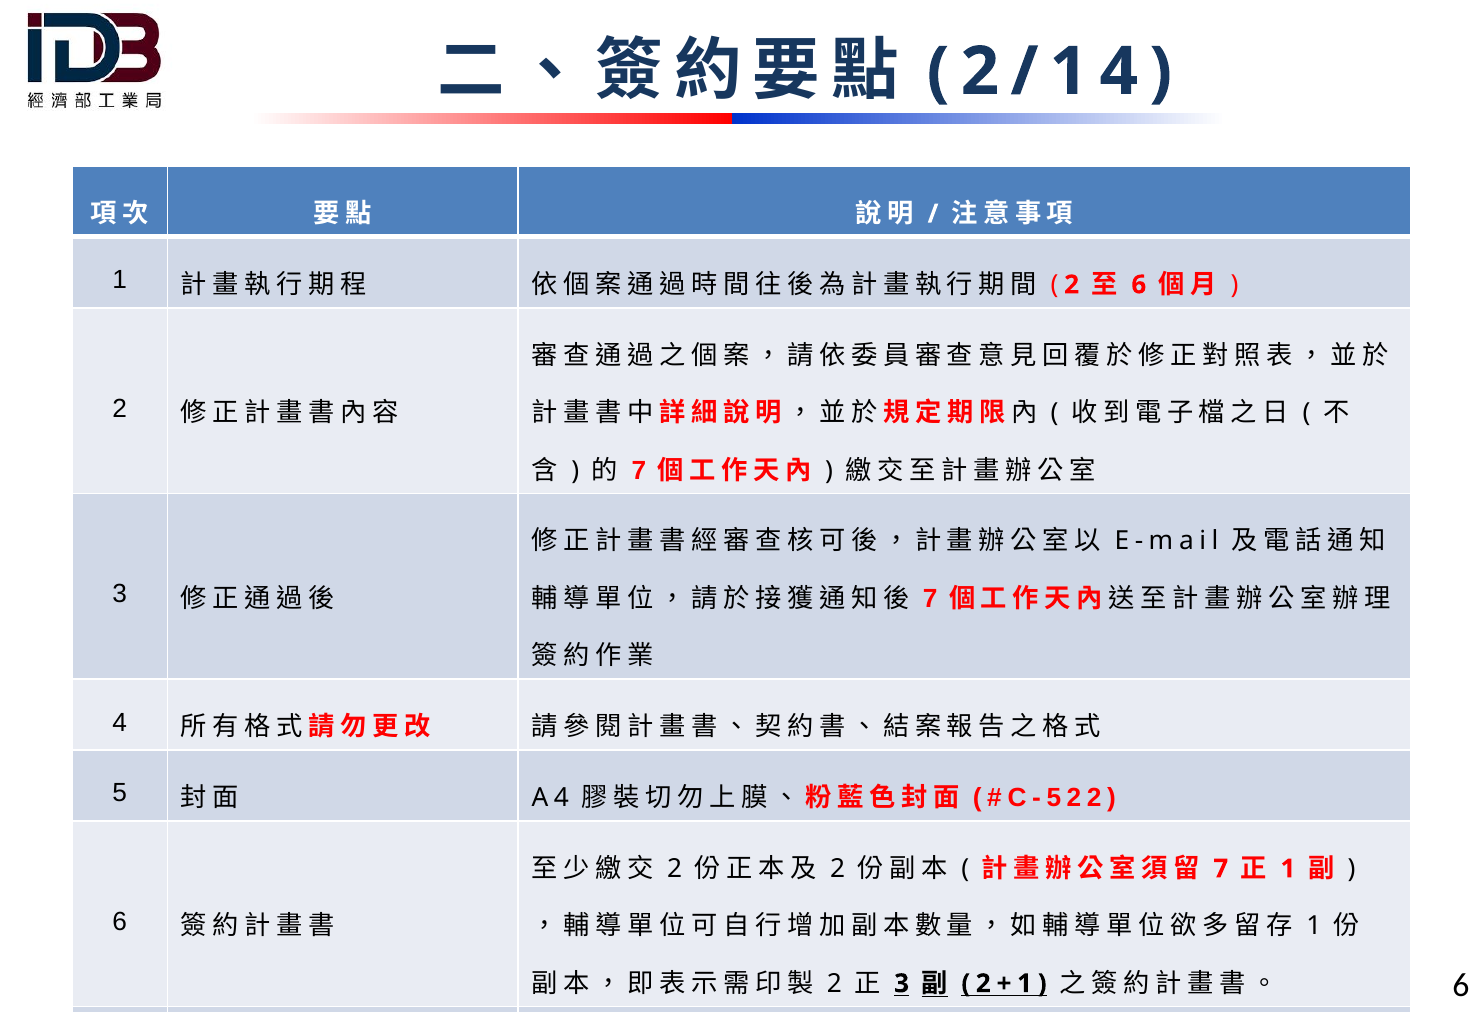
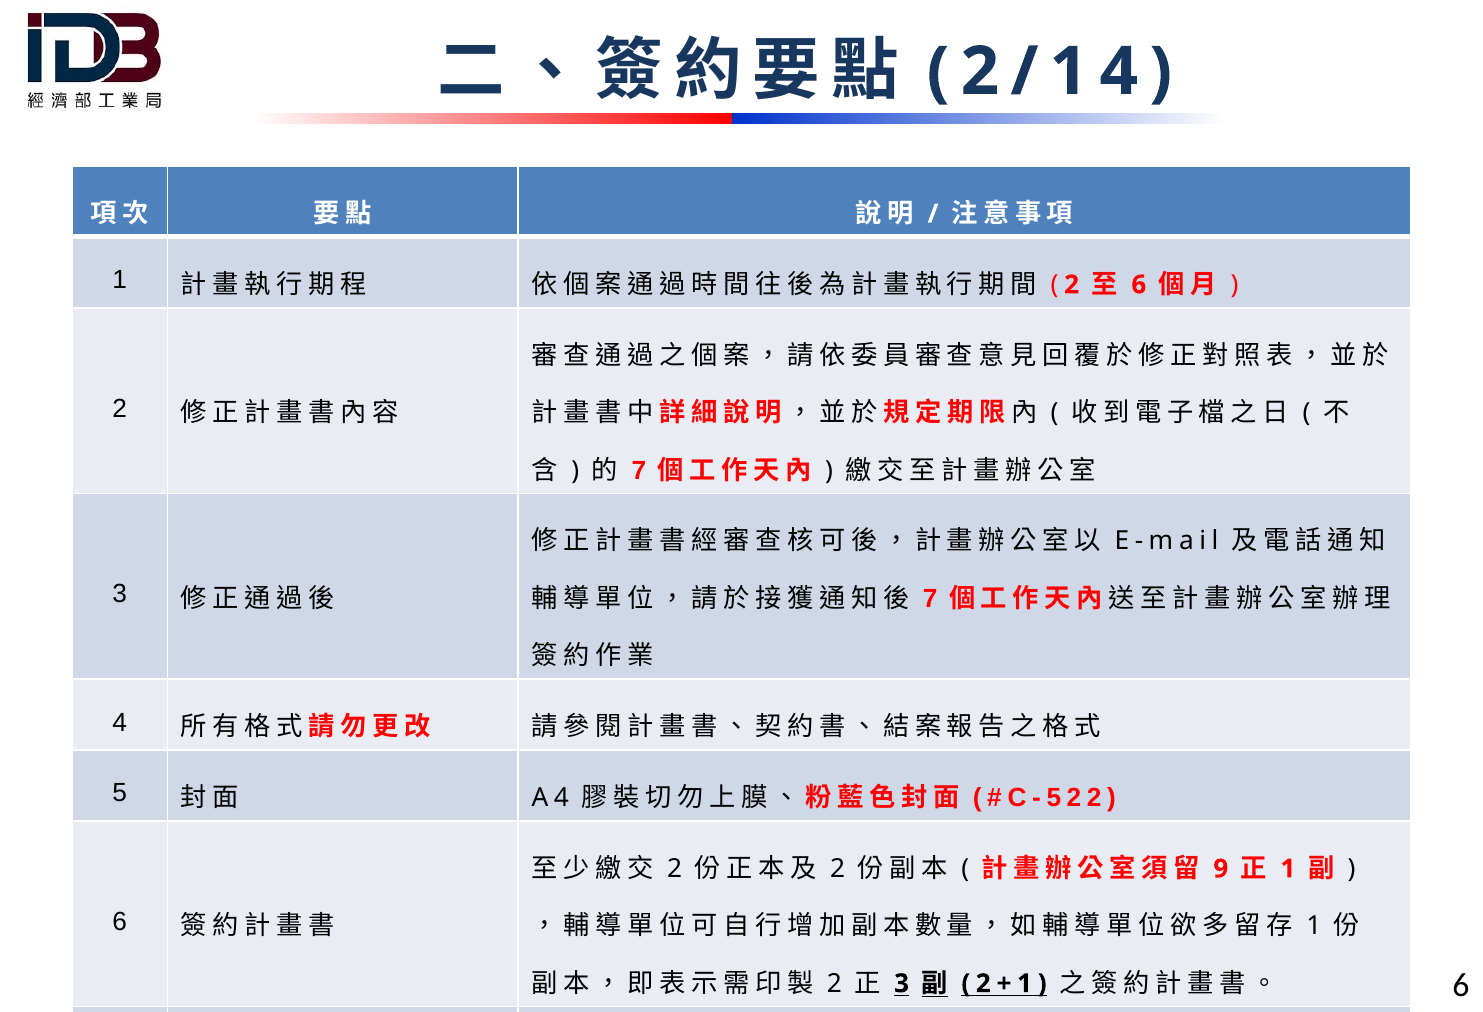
7: 7 -> 9 (1221, 869)
